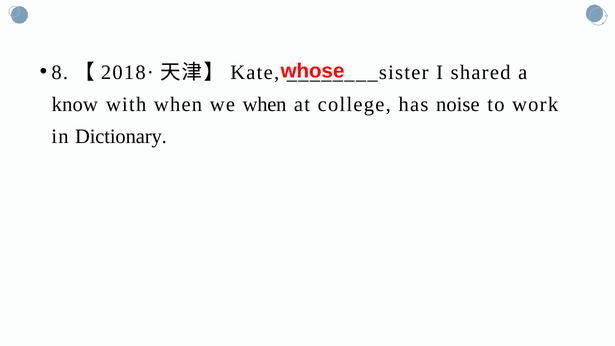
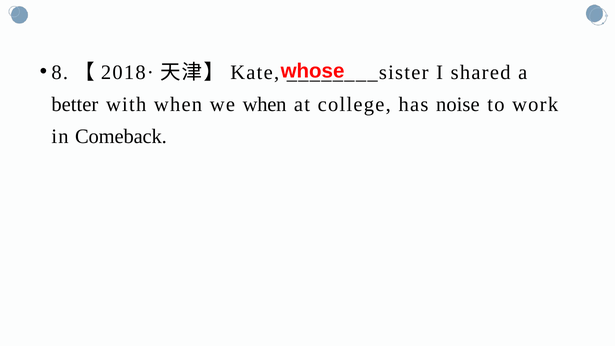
know: know -> better (75, 104)
Dictionary: Dictionary -> Comeback (121, 136)
